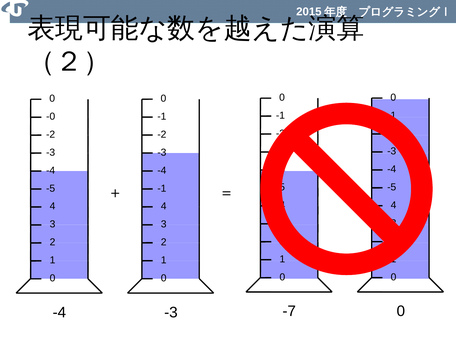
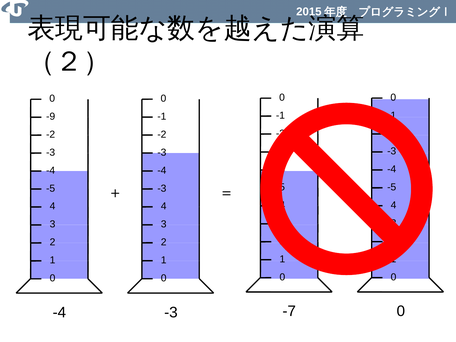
-0: -0 -> -9 (51, 117)
-1: -1 -> -3 (162, 188)
